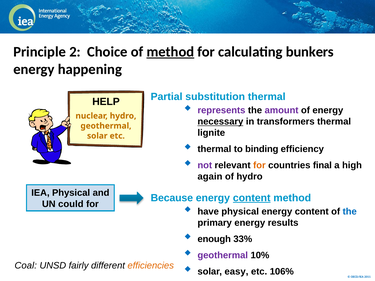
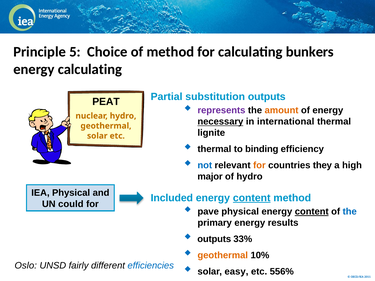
2: 2 -> 5 (75, 52)
method underline: present -> none (170, 52)
energy happening: happening -> calculating (90, 69)
substitution thermal: thermal -> outputs (267, 97)
HELP: HELP -> PEAT (106, 102)
amount colour: purple -> orange (282, 110)
transformers: transformers -> international (286, 122)
not colour: purple -> blue (205, 166)
final: final -> they (322, 166)
again: again -> major (210, 177)
Because: Because -> Included (172, 198)
have: have -> pave (208, 212)
content underline: none -> present (312, 212)
enough: enough -> outputs (214, 239)
geothermal colour: purple -> orange (223, 256)
Coal: Coal -> Oslo (26, 266)
efficiencies colour: orange -> blue (151, 266)
106%: 106% -> 556% (282, 272)
